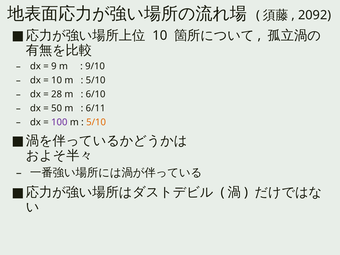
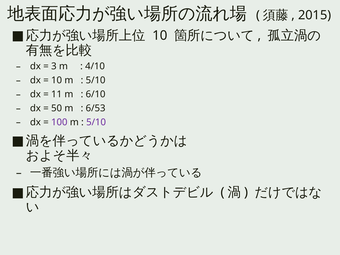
2092: 2092 -> 2015 (315, 15)
9: 9 -> 3 (54, 66)
9/10: 9/10 -> 4/10 (95, 66)
28: 28 -> 11 (57, 94)
6/11: 6/11 -> 6/53 (96, 108)
5/10 colour: orange -> purple (96, 122)
